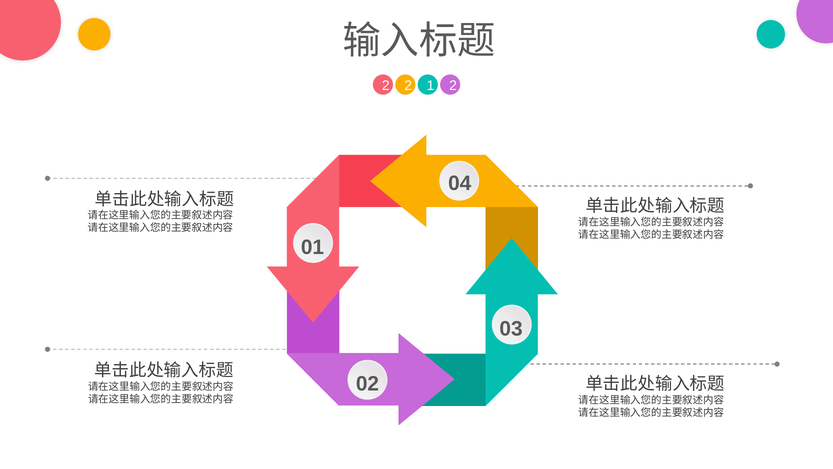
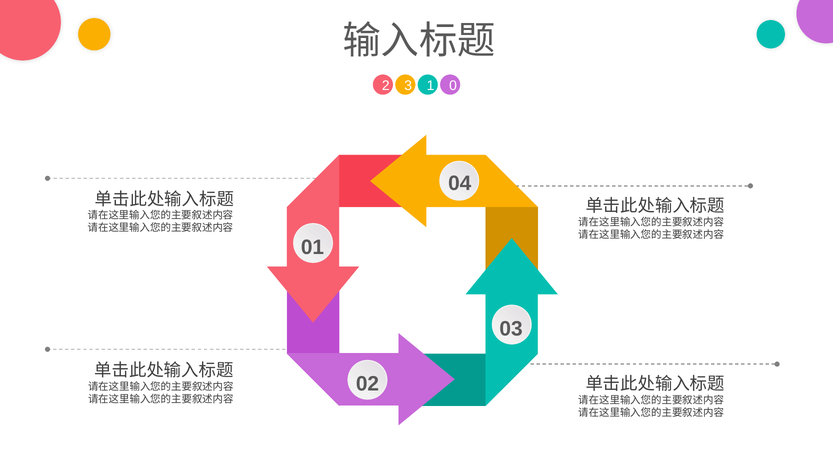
2 2: 2 -> 3 (408, 85)
1 2: 2 -> 0 (453, 85)
